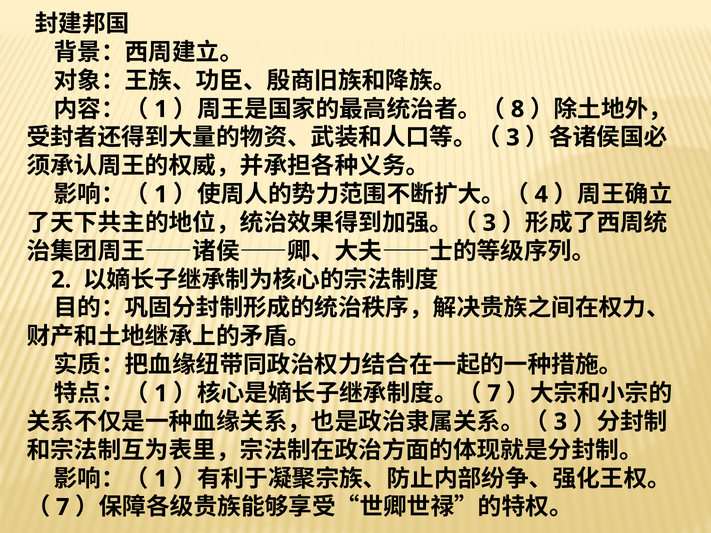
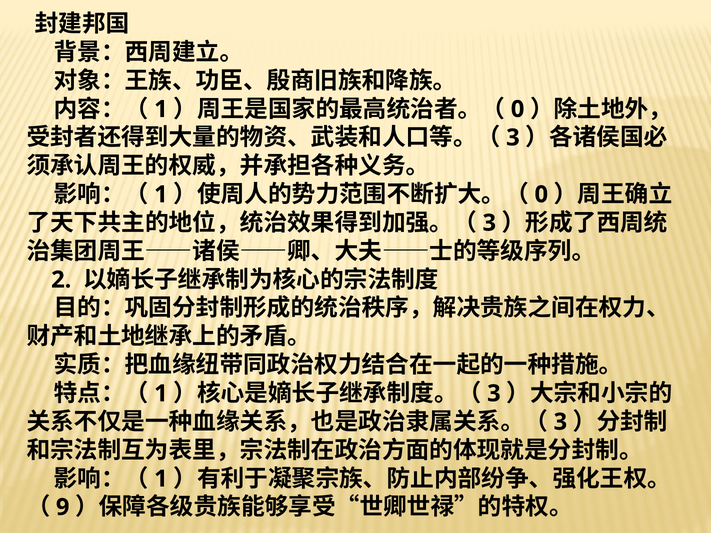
8: 8 -> 0 (518, 109)
4: 4 -> 0 (541, 195)
7: 7 -> 3 (494, 394)
7: 7 -> 9 (63, 507)
